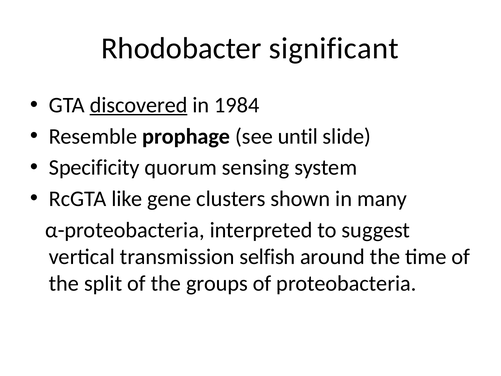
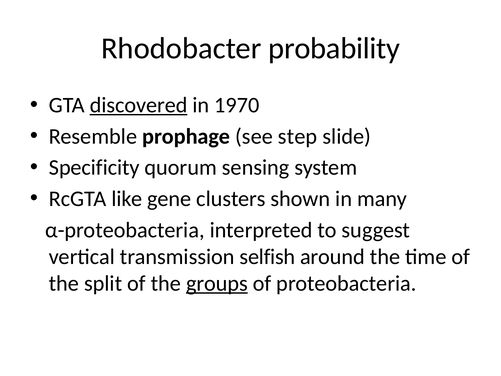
significant: significant -> probability (334, 48)
1984: 1984 -> 1970 (237, 105)
until: until -> step (298, 136)
groups underline: none -> present (217, 283)
